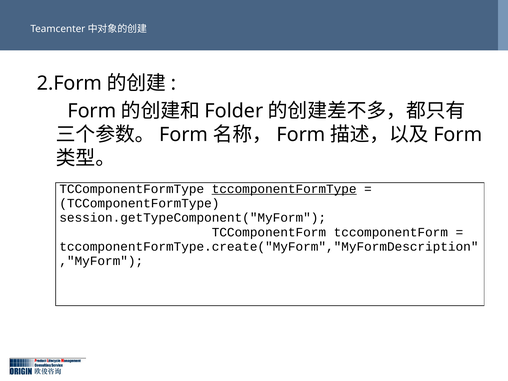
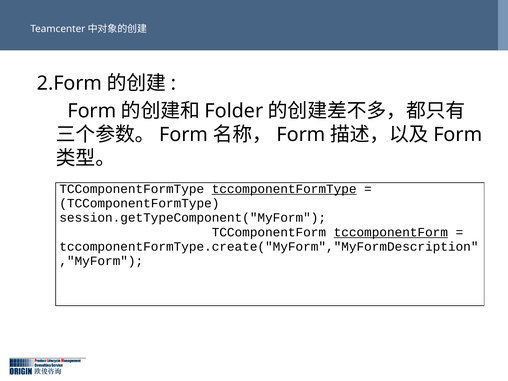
tccomponentForm underline: none -> present (391, 232)
